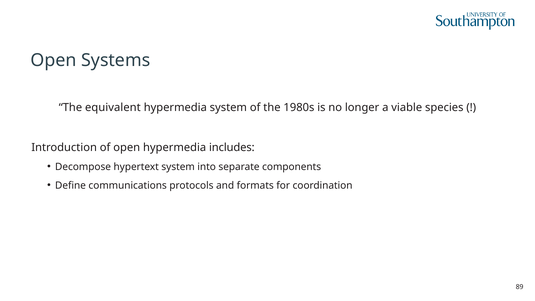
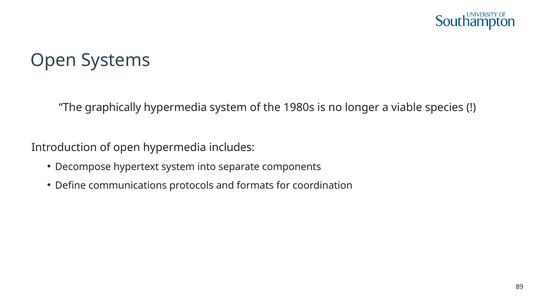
equivalent: equivalent -> graphically (113, 107)
